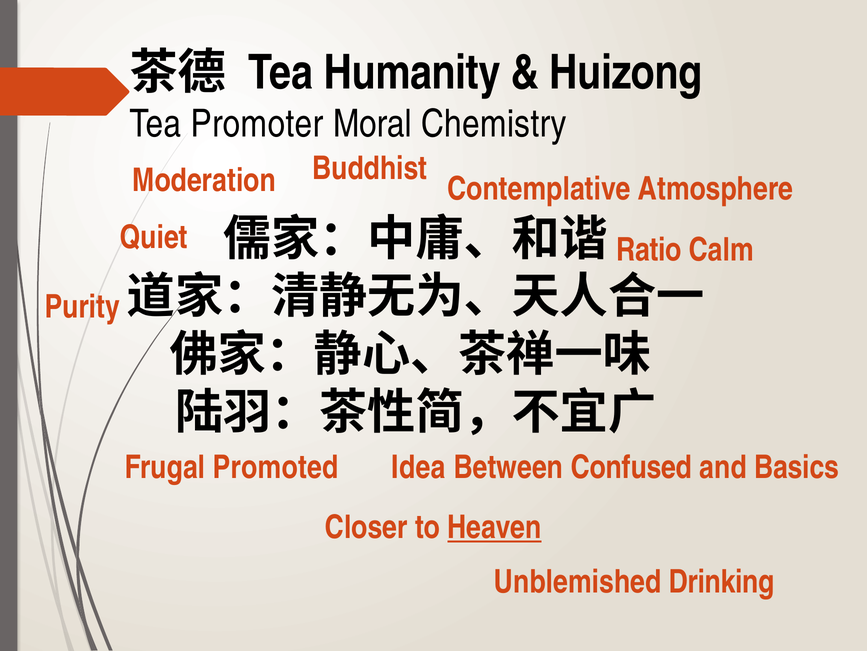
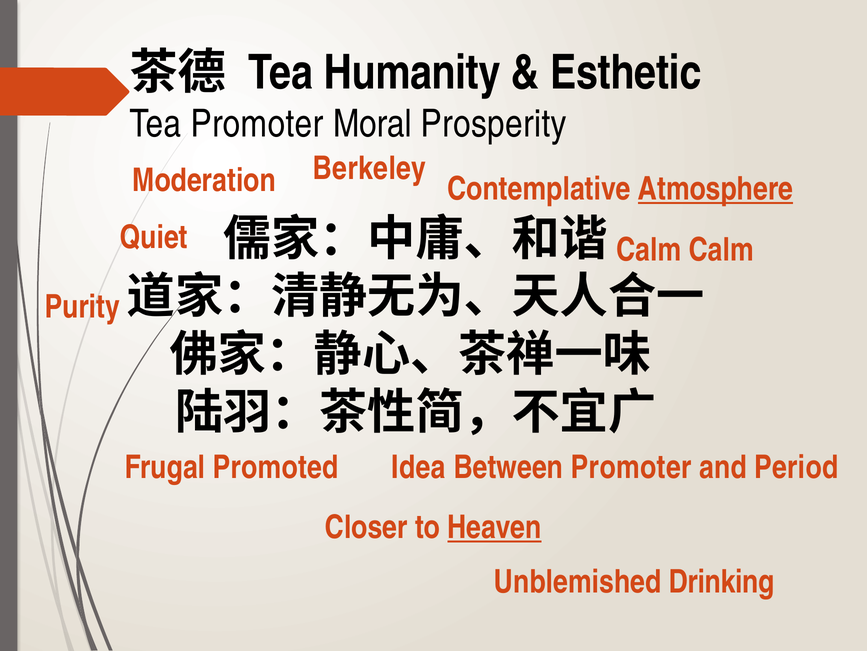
Huizong: Huizong -> Esthetic (626, 73)
Chemistry: Chemistry -> Prosperity (494, 124)
Buddhist: Buddhist -> Berkeley (370, 168)
Atmosphere underline: none -> present (716, 189)
Quiet Ratio: Ratio -> Calm (649, 250)
Between Confused: Confused -> Promoter (631, 467)
Basics: Basics -> Period (796, 467)
